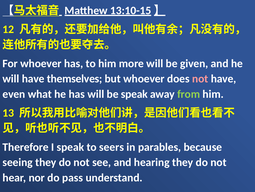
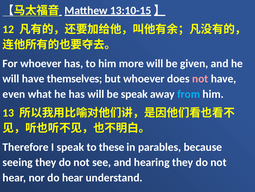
from colour: light green -> light blue (189, 94)
seers: seers -> these (112, 147)
do pass: pass -> hear (73, 177)
